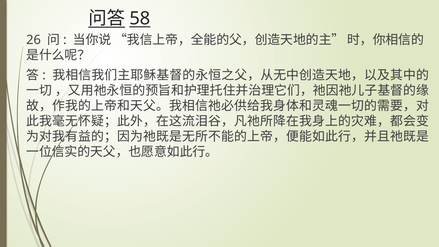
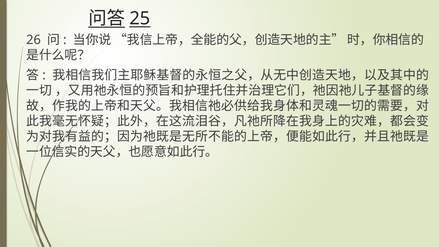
58: 58 -> 25 (140, 18)
